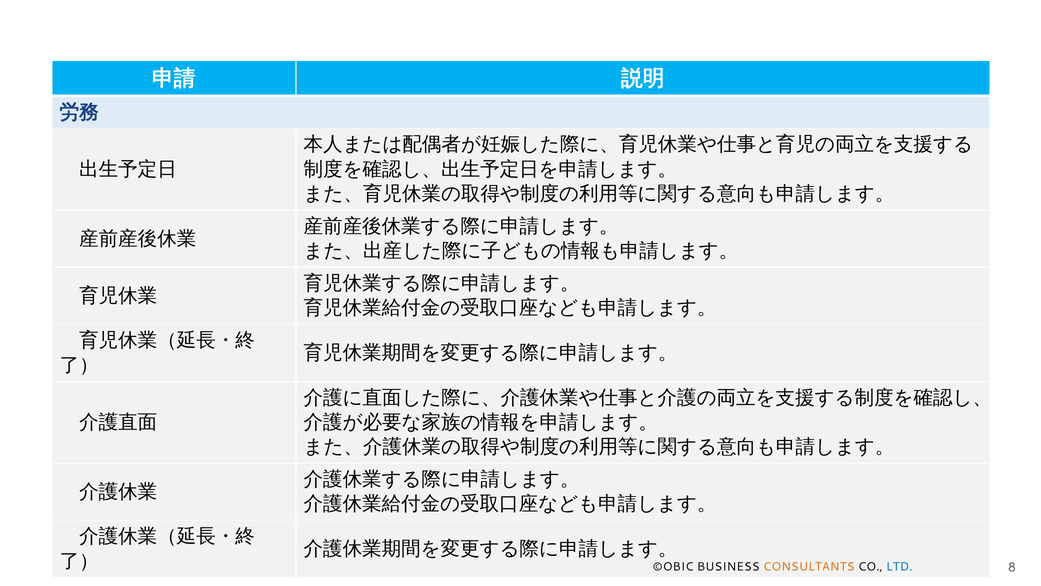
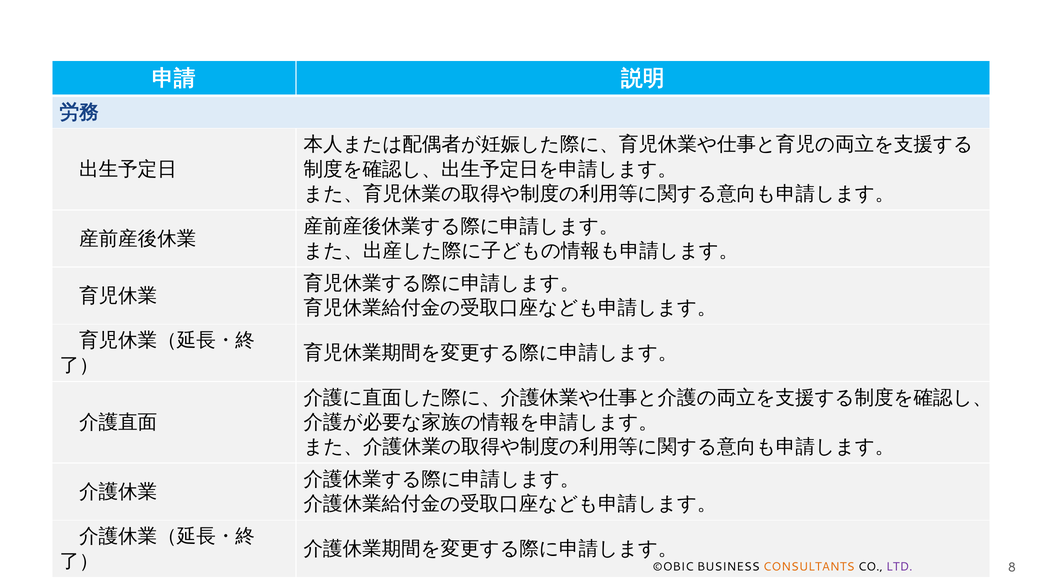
LTD colour: blue -> purple (899, 566)
